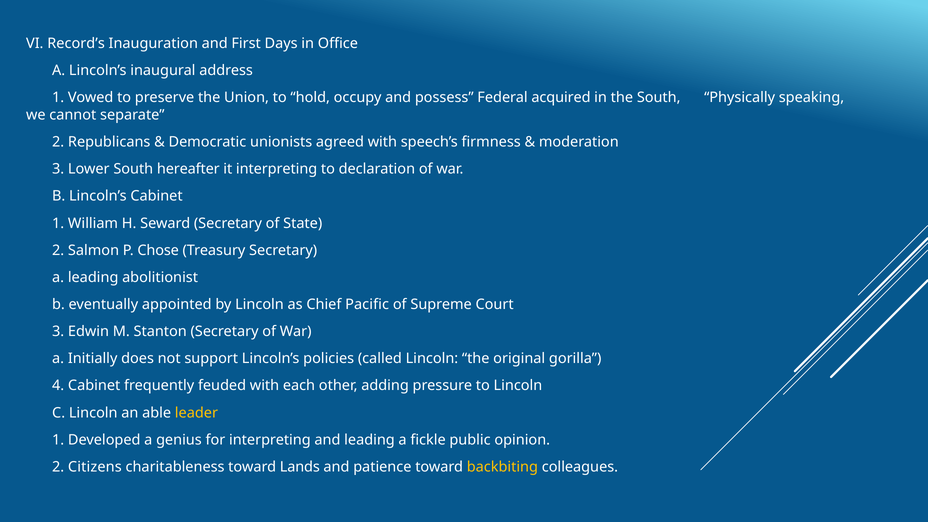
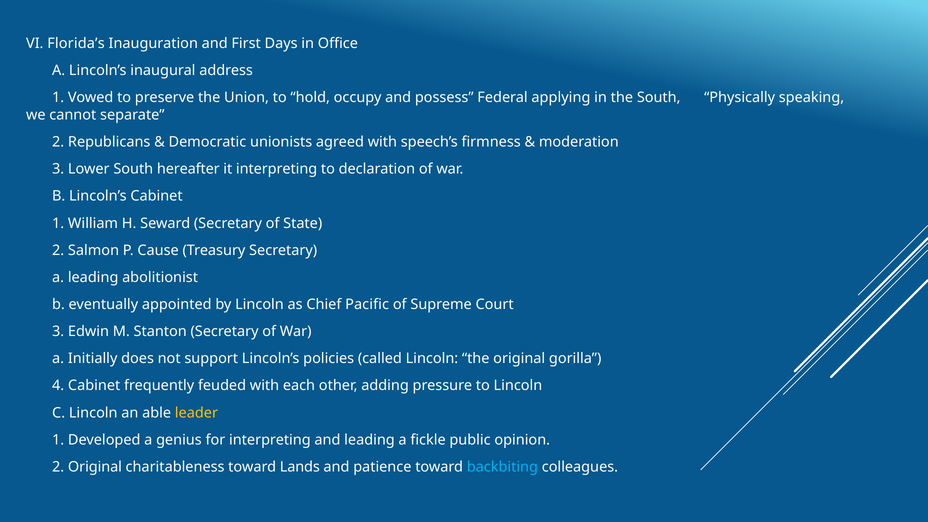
Record’s: Record’s -> Florida’s (76, 43)
acquired: acquired -> applying (561, 98)
Chose: Chose -> Cause (158, 250)
2 Citizens: Citizens -> Original (95, 467)
backbiting colour: yellow -> light blue (502, 467)
